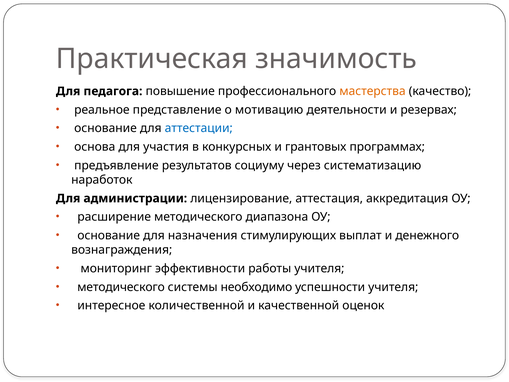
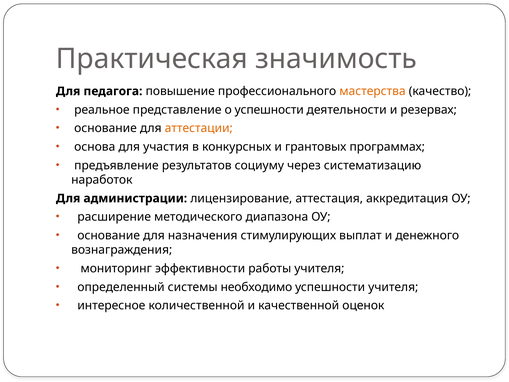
о мотивацию: мотивацию -> успешности (269, 110)
аттестации colour: blue -> orange (199, 128)
методического: методического -> определенный (121, 287)
